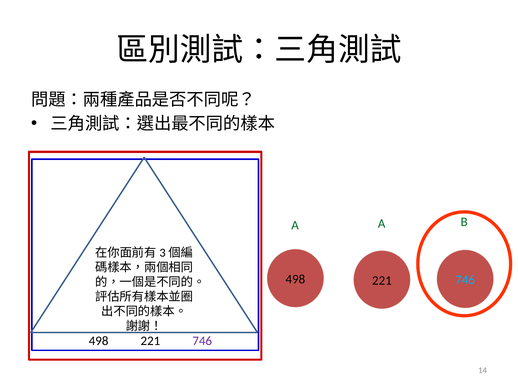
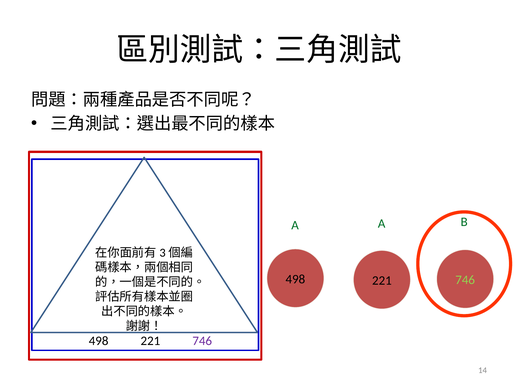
746 colour: light blue -> light green (465, 280)
